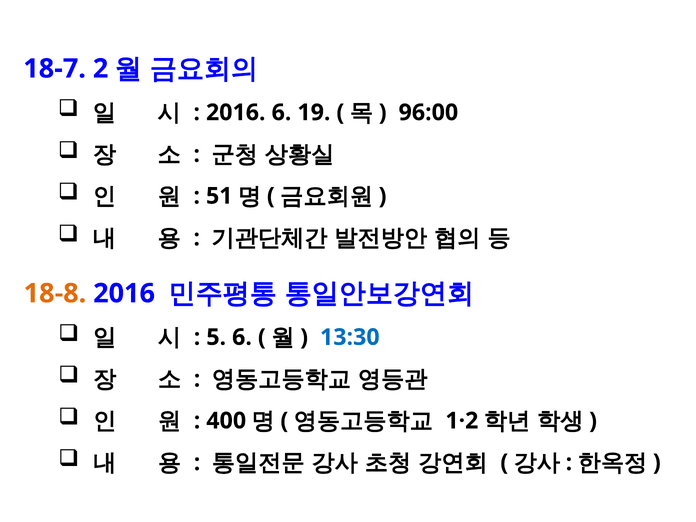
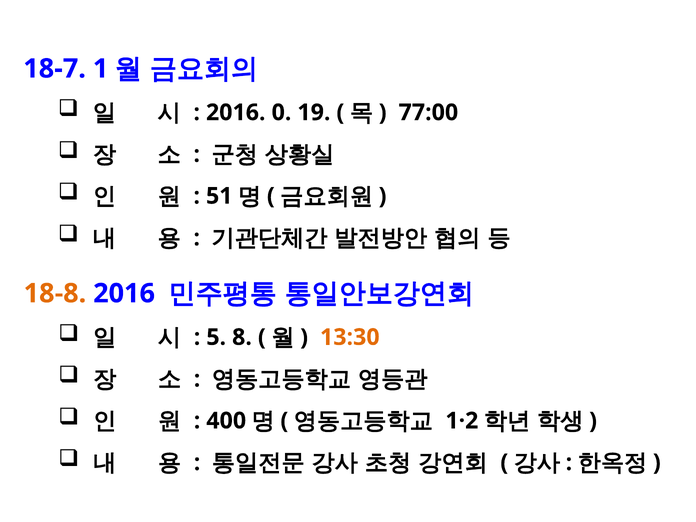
2: 2 -> 1 (101, 69)
2016 6: 6 -> 0 (281, 112)
96:00: 96:00 -> 77:00 (428, 112)
5 6: 6 -> 8 (242, 337)
13:30 colour: blue -> orange (350, 337)
